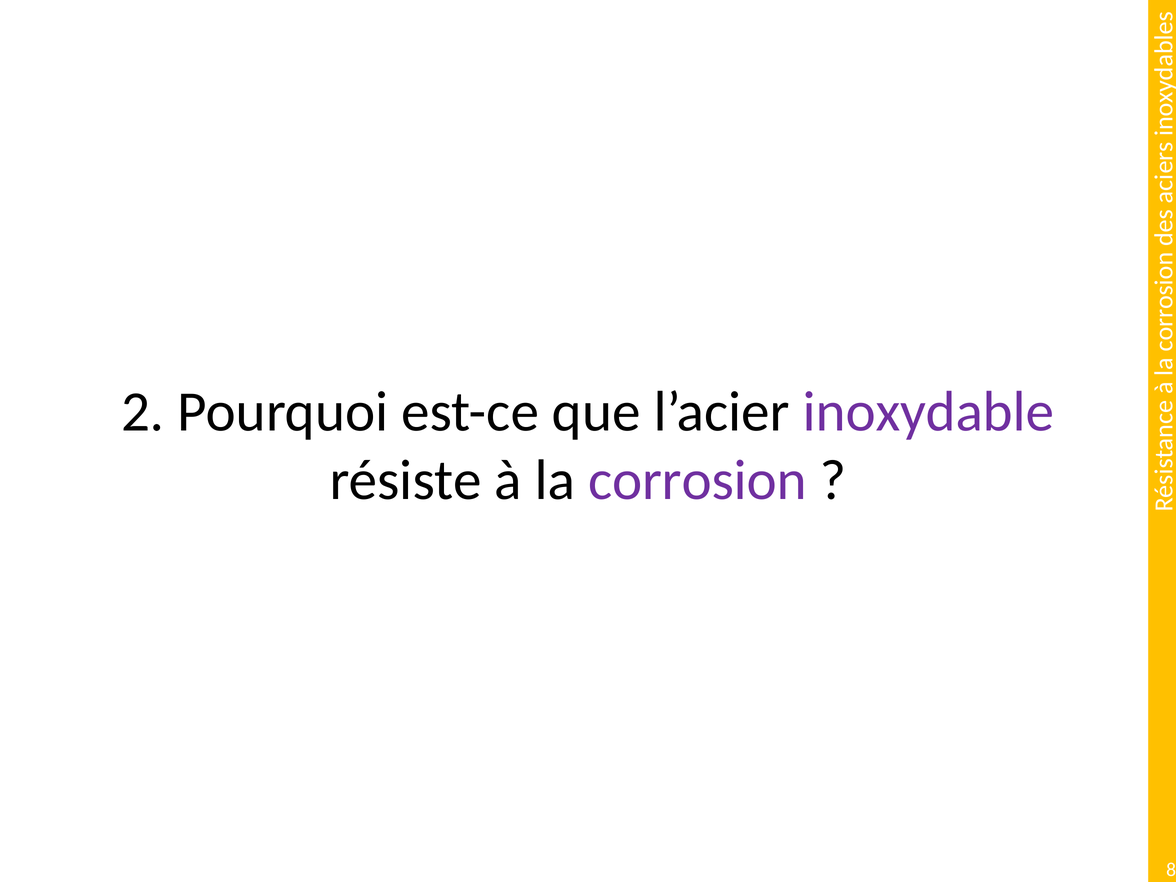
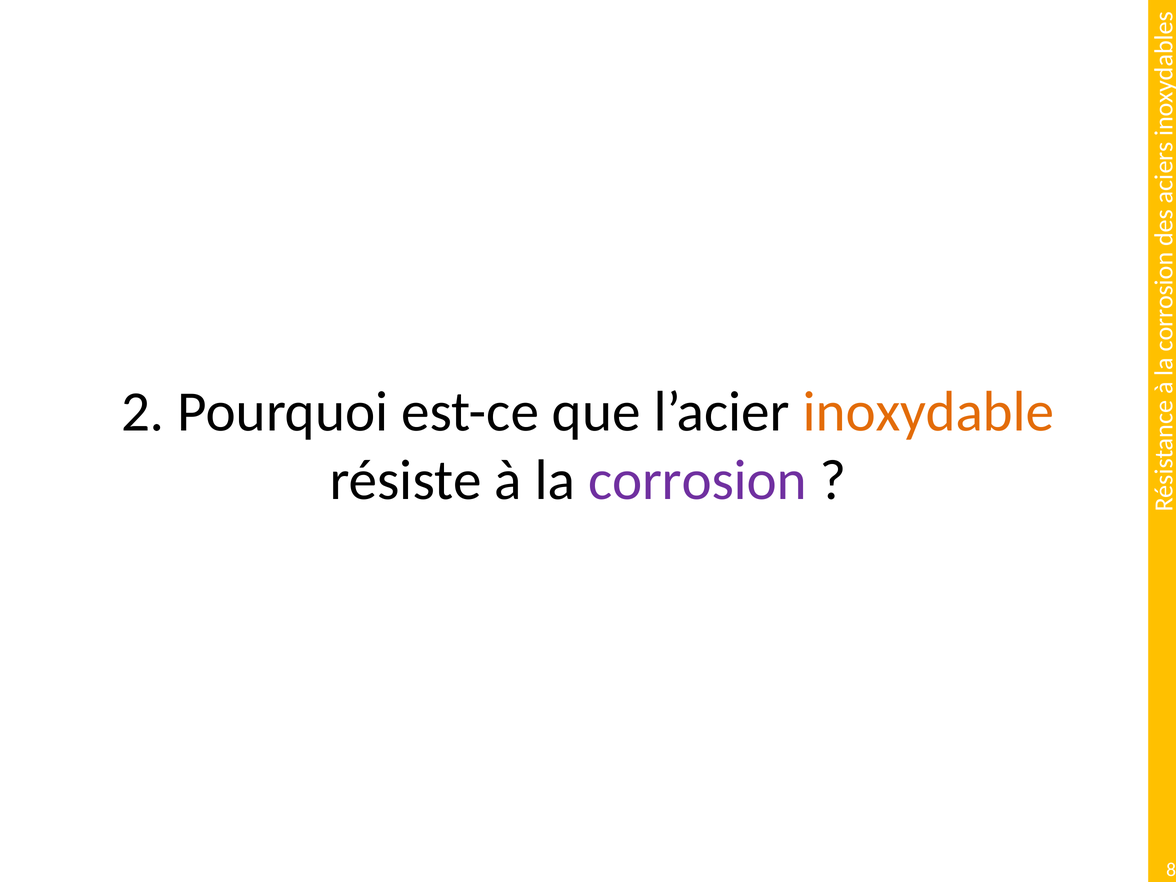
inoxydable colour: purple -> orange (928, 412)
